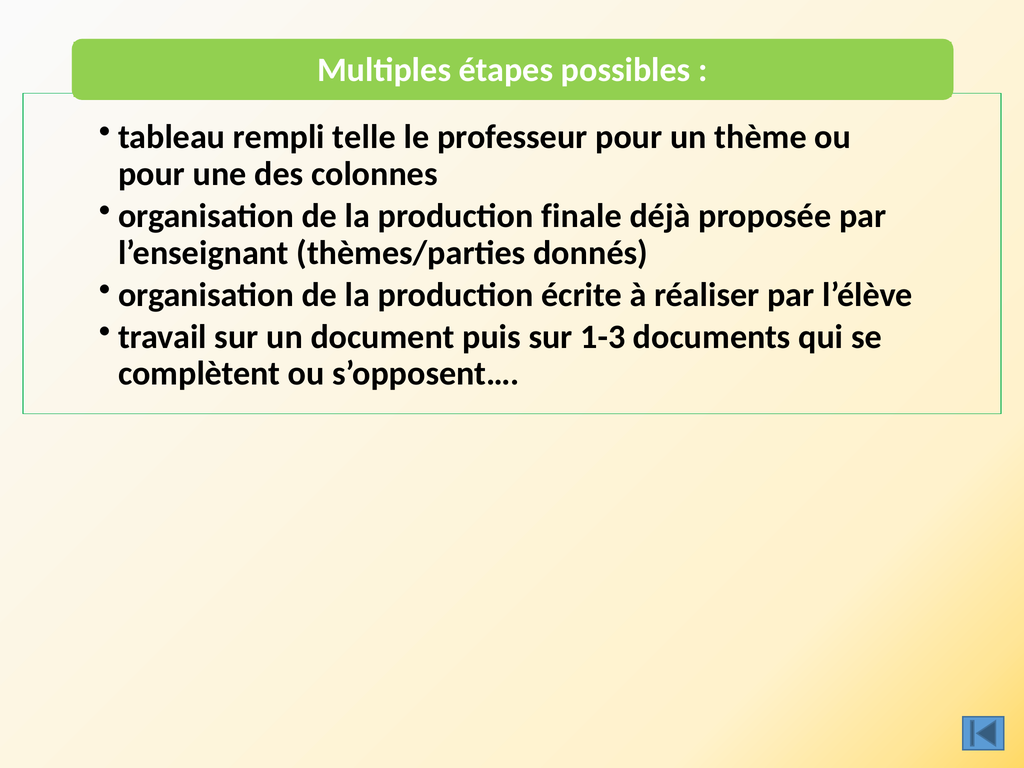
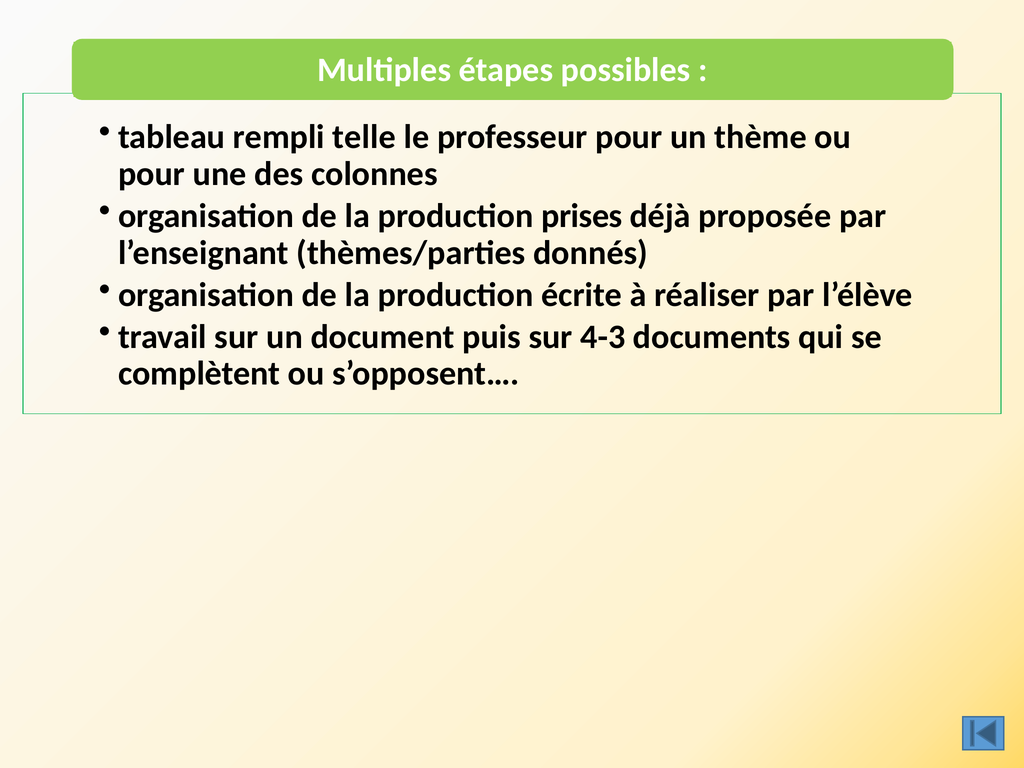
finale: finale -> prises (582, 216)
1-3: 1-3 -> 4-3 (603, 337)
